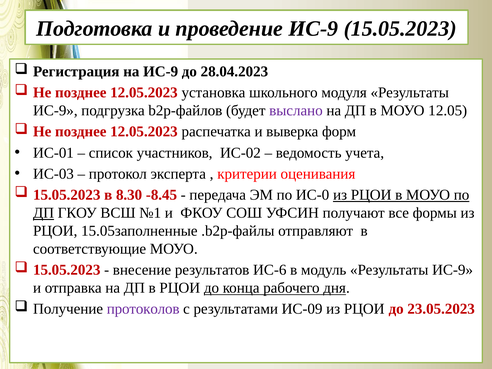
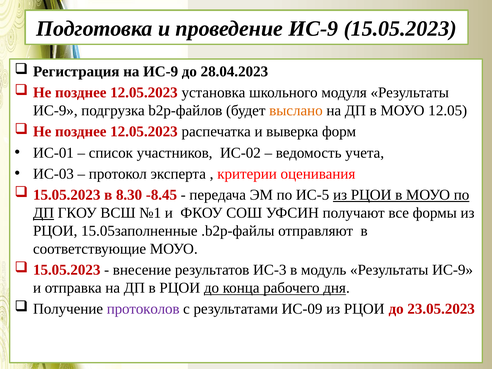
выслано colour: purple -> orange (296, 111)
ИС-0: ИС-0 -> ИС-5 (313, 195)
ИС-6: ИС-6 -> ИС-3 (270, 270)
